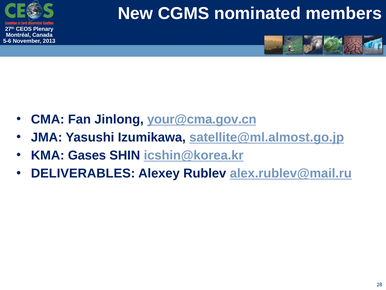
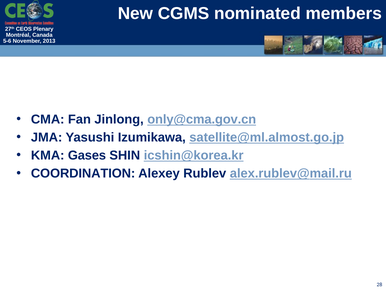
your@cma.gov.cn: your@cma.gov.cn -> only@cma.gov.cn (202, 119)
DELIVERABLES: DELIVERABLES -> COORDINATION (83, 173)
